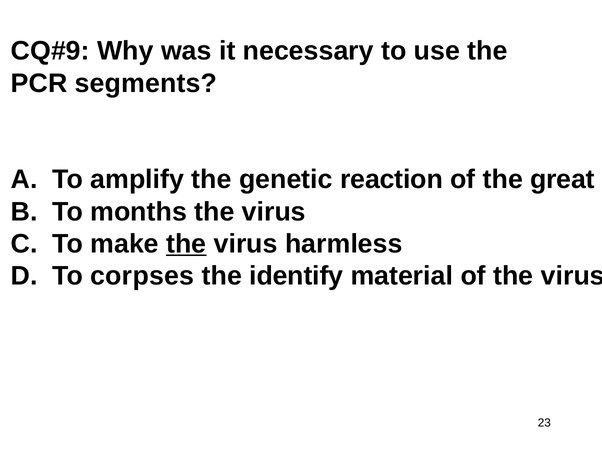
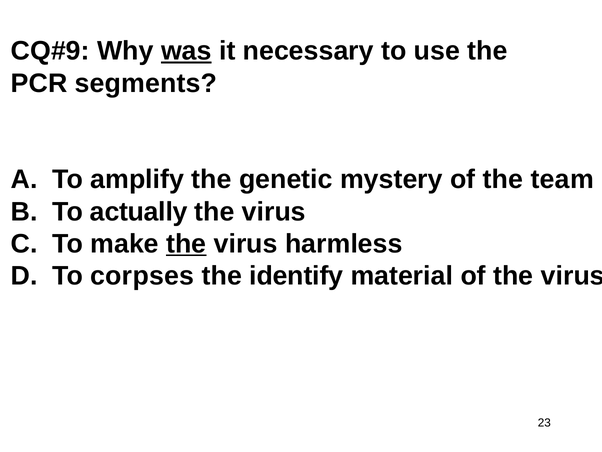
was underline: none -> present (186, 51)
reaction: reaction -> mystery (391, 179)
great: great -> team (562, 179)
months: months -> actually (139, 212)
